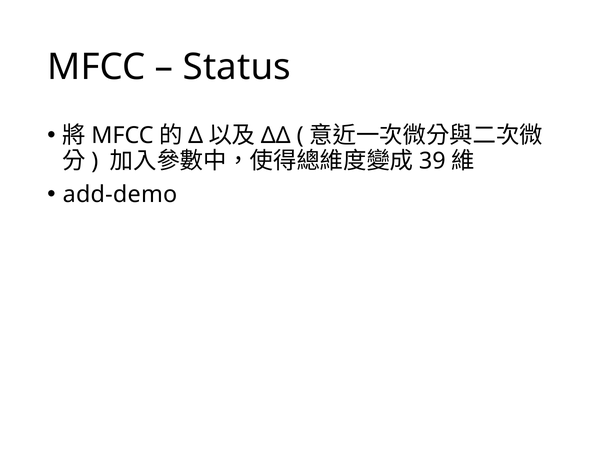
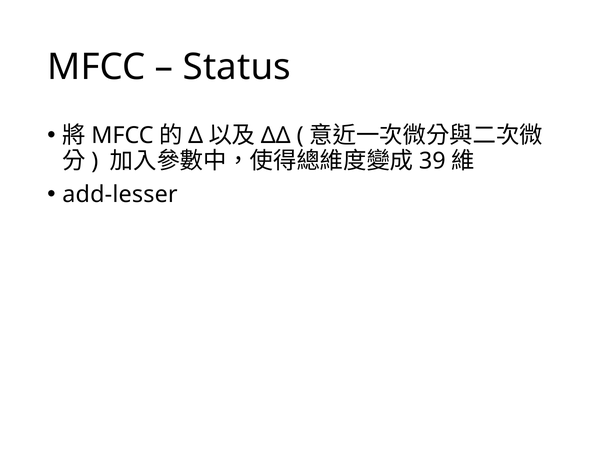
add-demo: add-demo -> add-lesser (120, 194)
